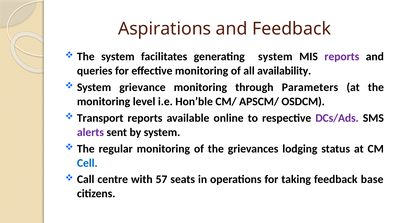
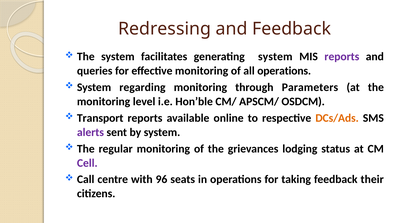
Aspirations: Aspirations -> Redressing (165, 29)
all availability: availability -> operations (284, 71)
grievance: grievance -> regarding (142, 87)
DCs/Ads colour: purple -> orange (337, 118)
Cell colour: blue -> purple (87, 163)
57: 57 -> 96 (161, 179)
base: base -> their (372, 179)
